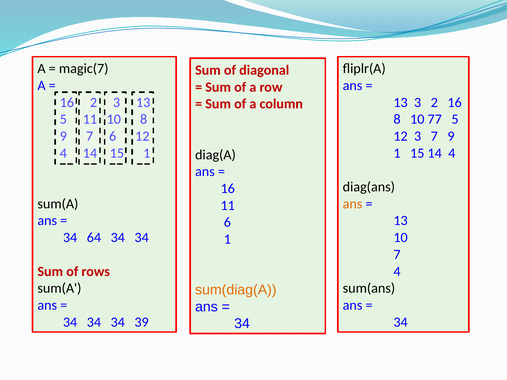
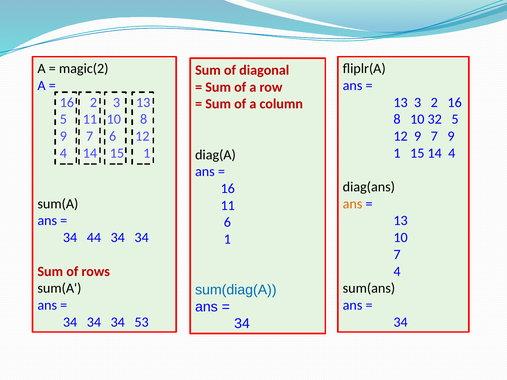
magic(7: magic(7 -> magic(2 (84, 69)
77: 77 -> 32 (435, 119)
12 3: 3 -> 9 (418, 136)
64: 64 -> 44 (94, 238)
sum(diag(A colour: orange -> blue (236, 290)
39: 39 -> 53 (142, 322)
